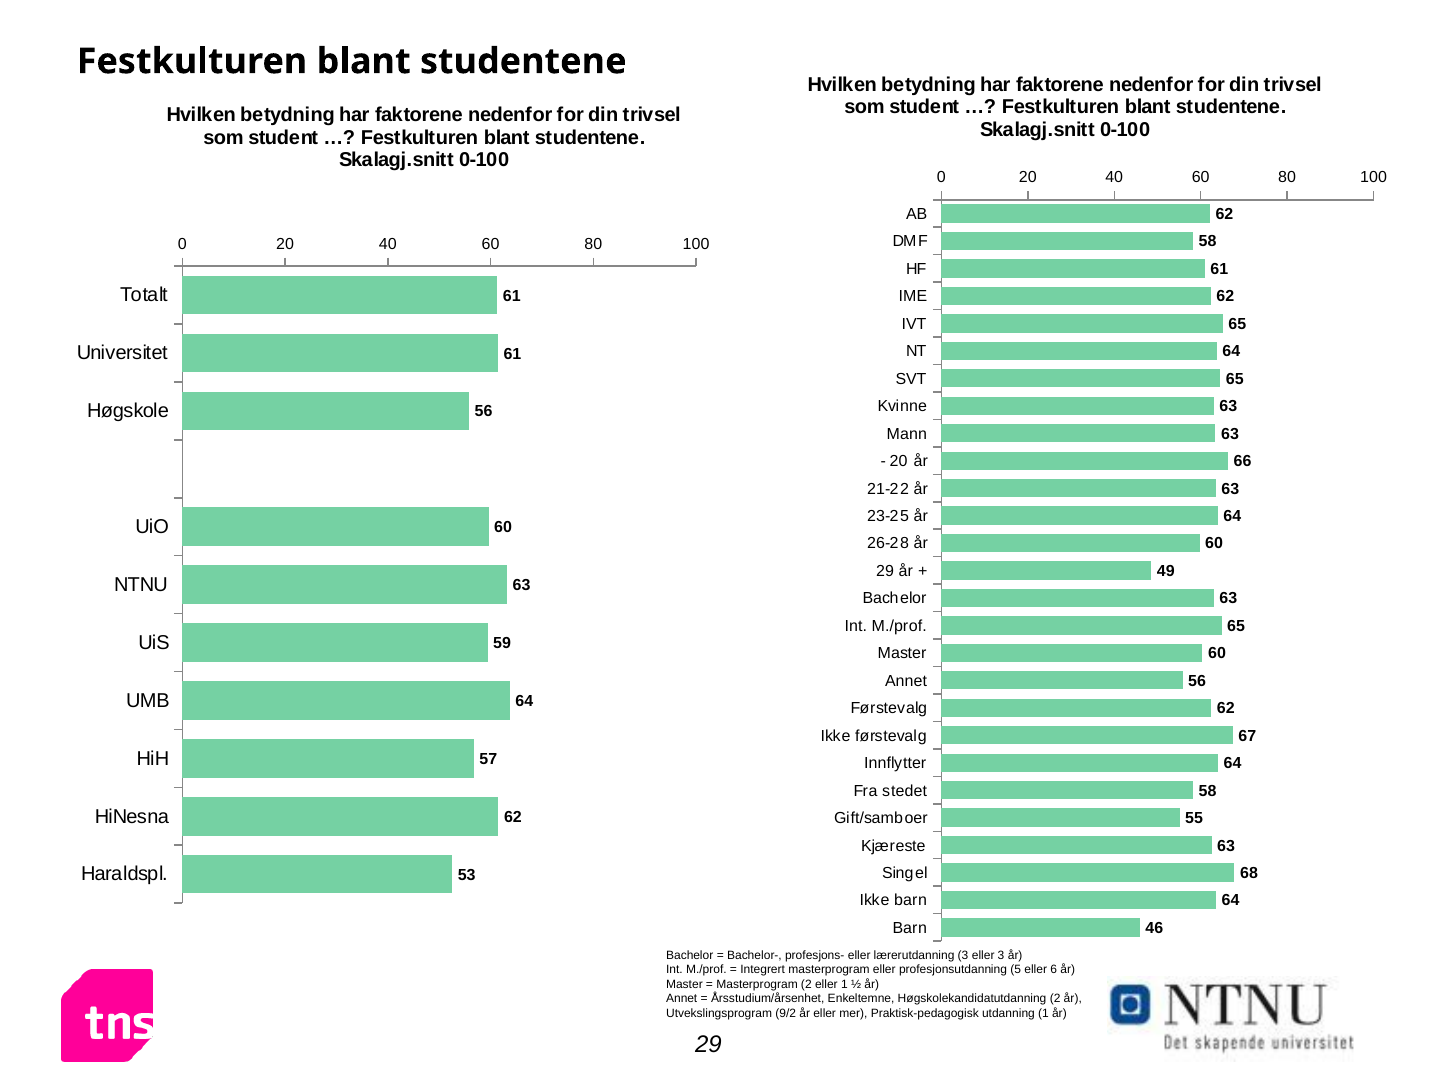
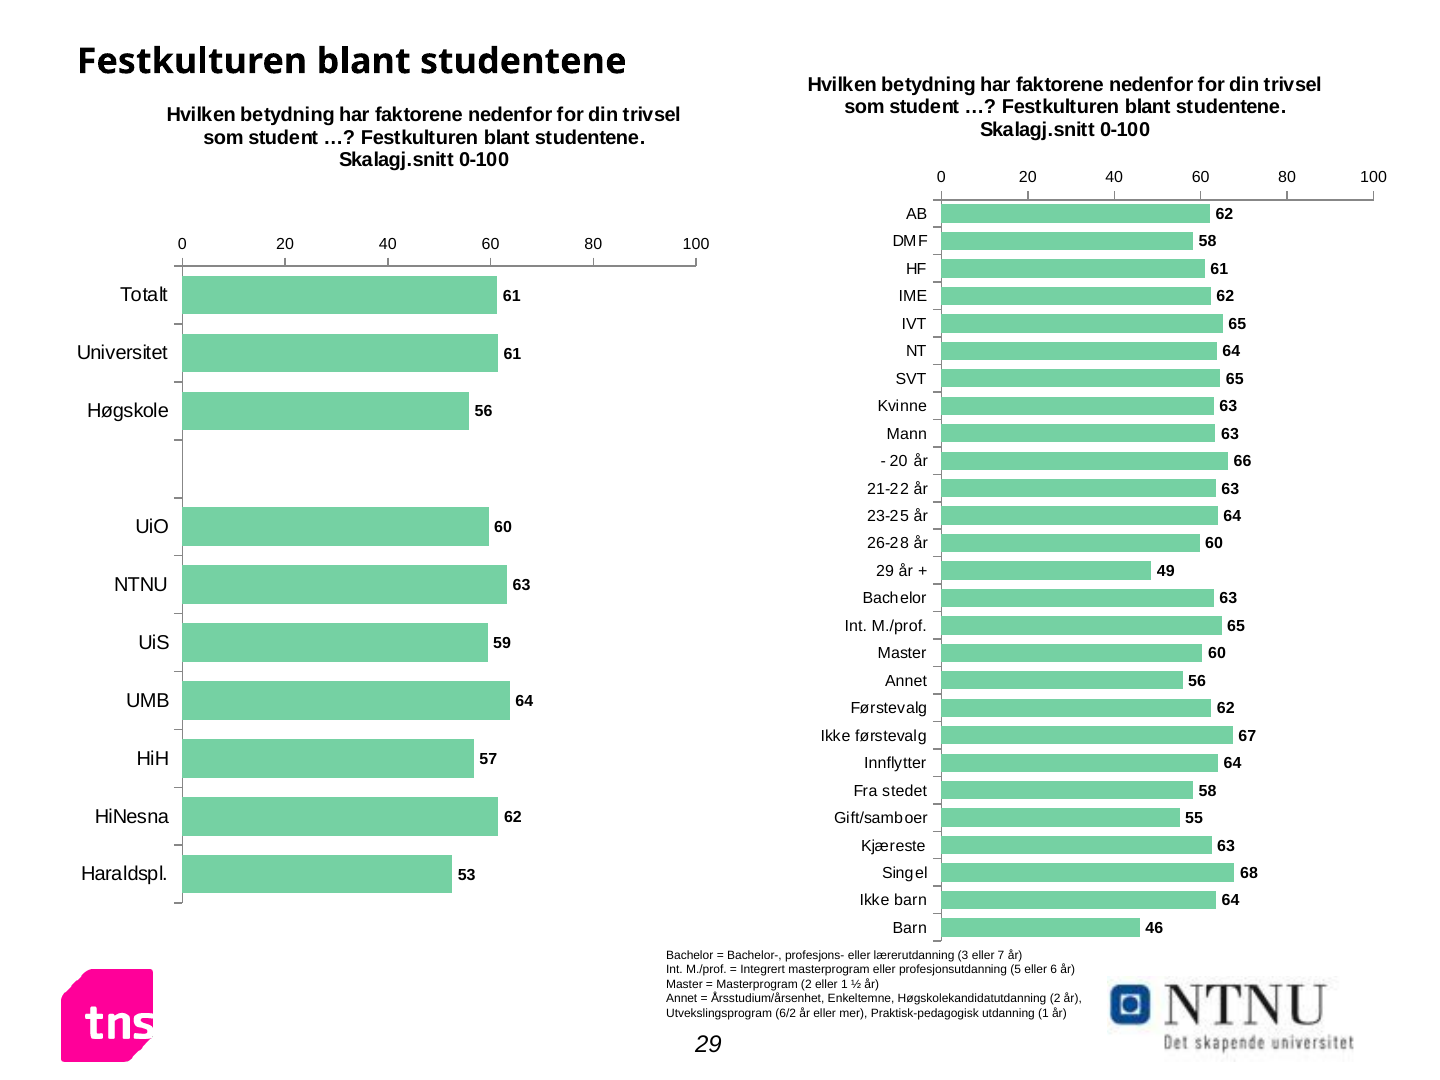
eller 3: 3 -> 7 (1001, 955)
9/2: 9/2 -> 6/2 (786, 1013)
